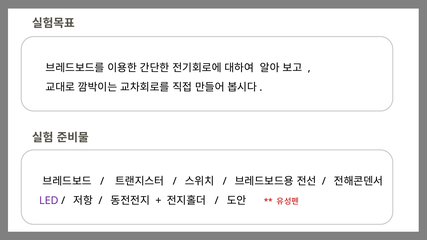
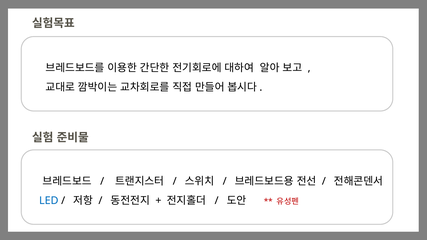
LED colour: purple -> blue (49, 201)
